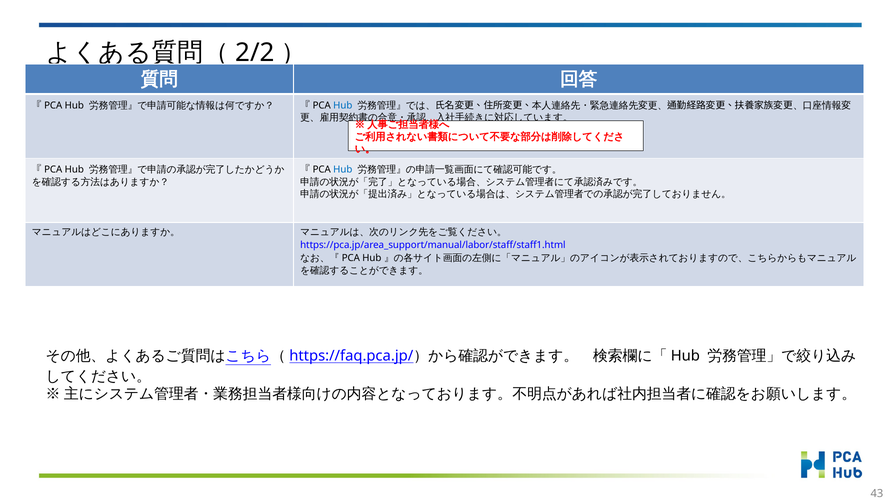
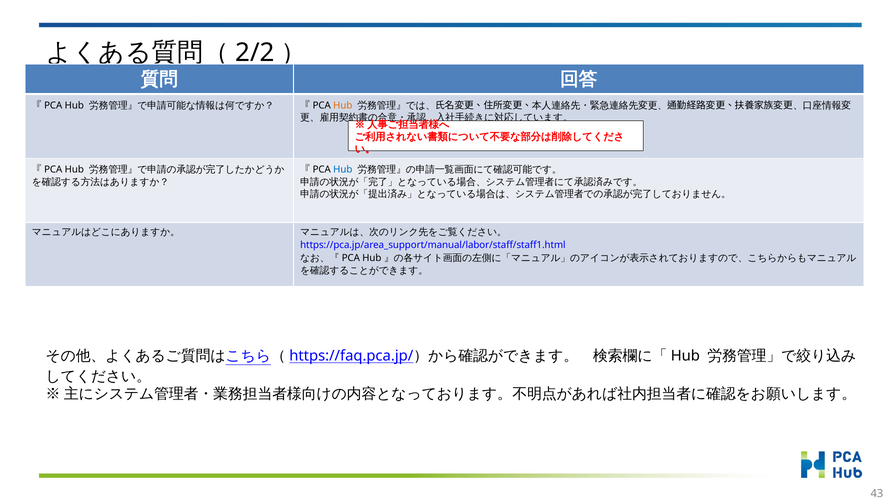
Hub colour: blue -> orange (343, 105)
